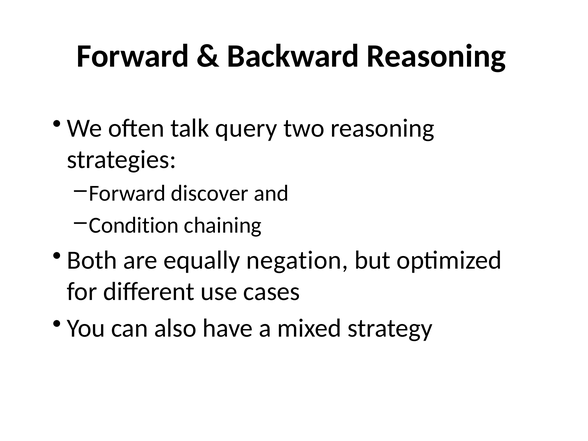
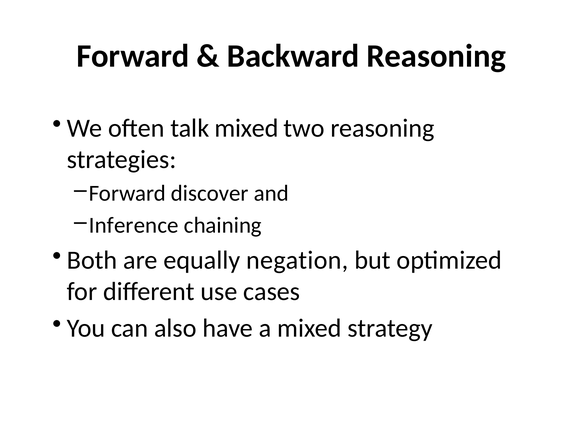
talk query: query -> mixed (246, 128)
Condition: Condition -> Inference (134, 225)
